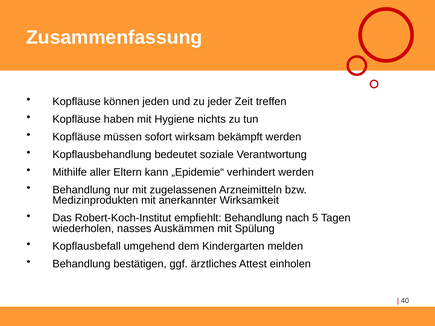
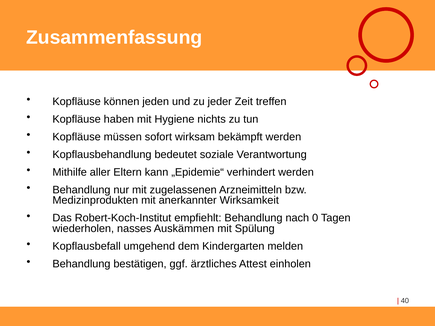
5: 5 -> 0 (315, 218)
